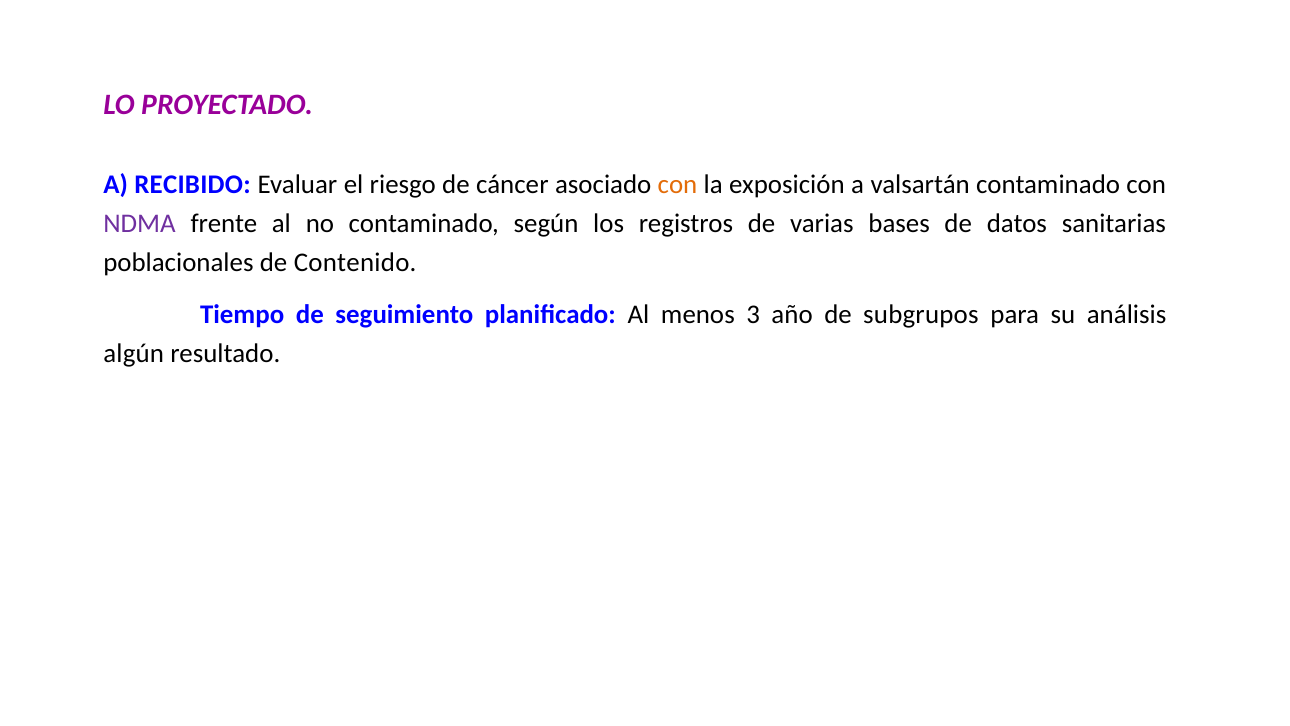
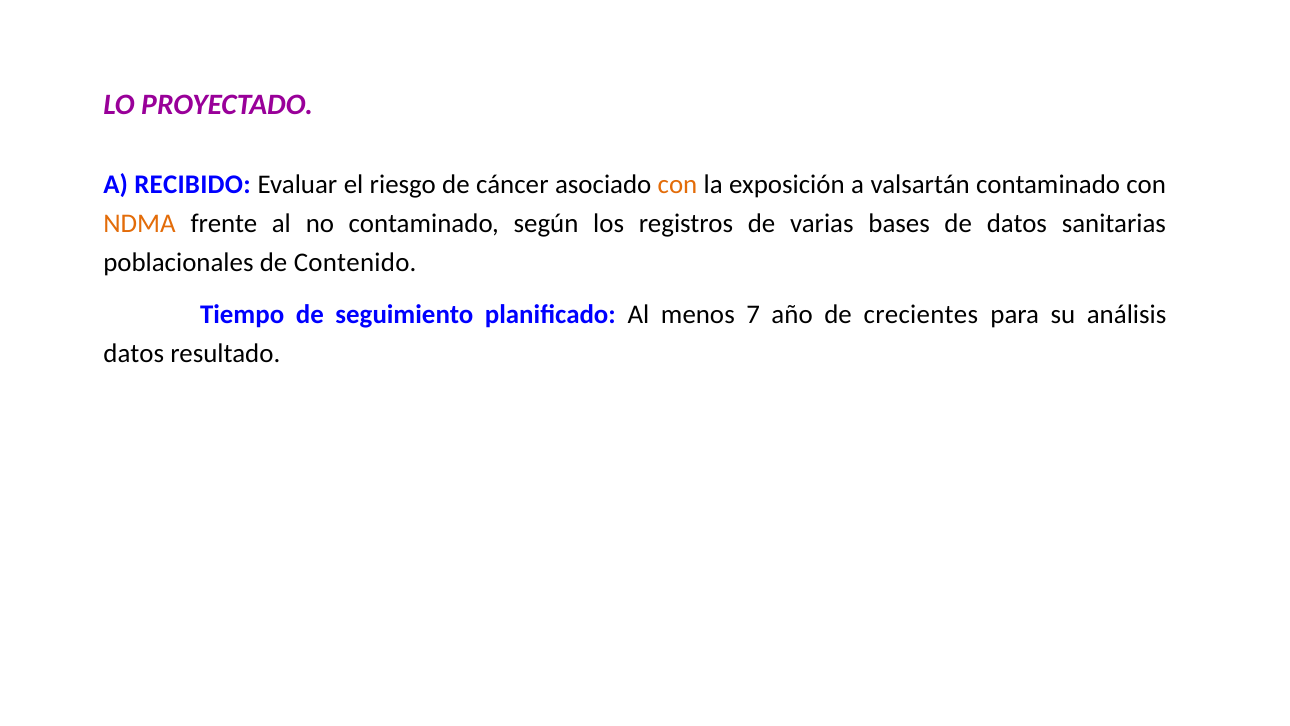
NDMA colour: purple -> orange (140, 223)
3: 3 -> 7 (753, 314)
subgrupos: subgrupos -> crecientes (921, 314)
algún: algún -> datos (134, 353)
